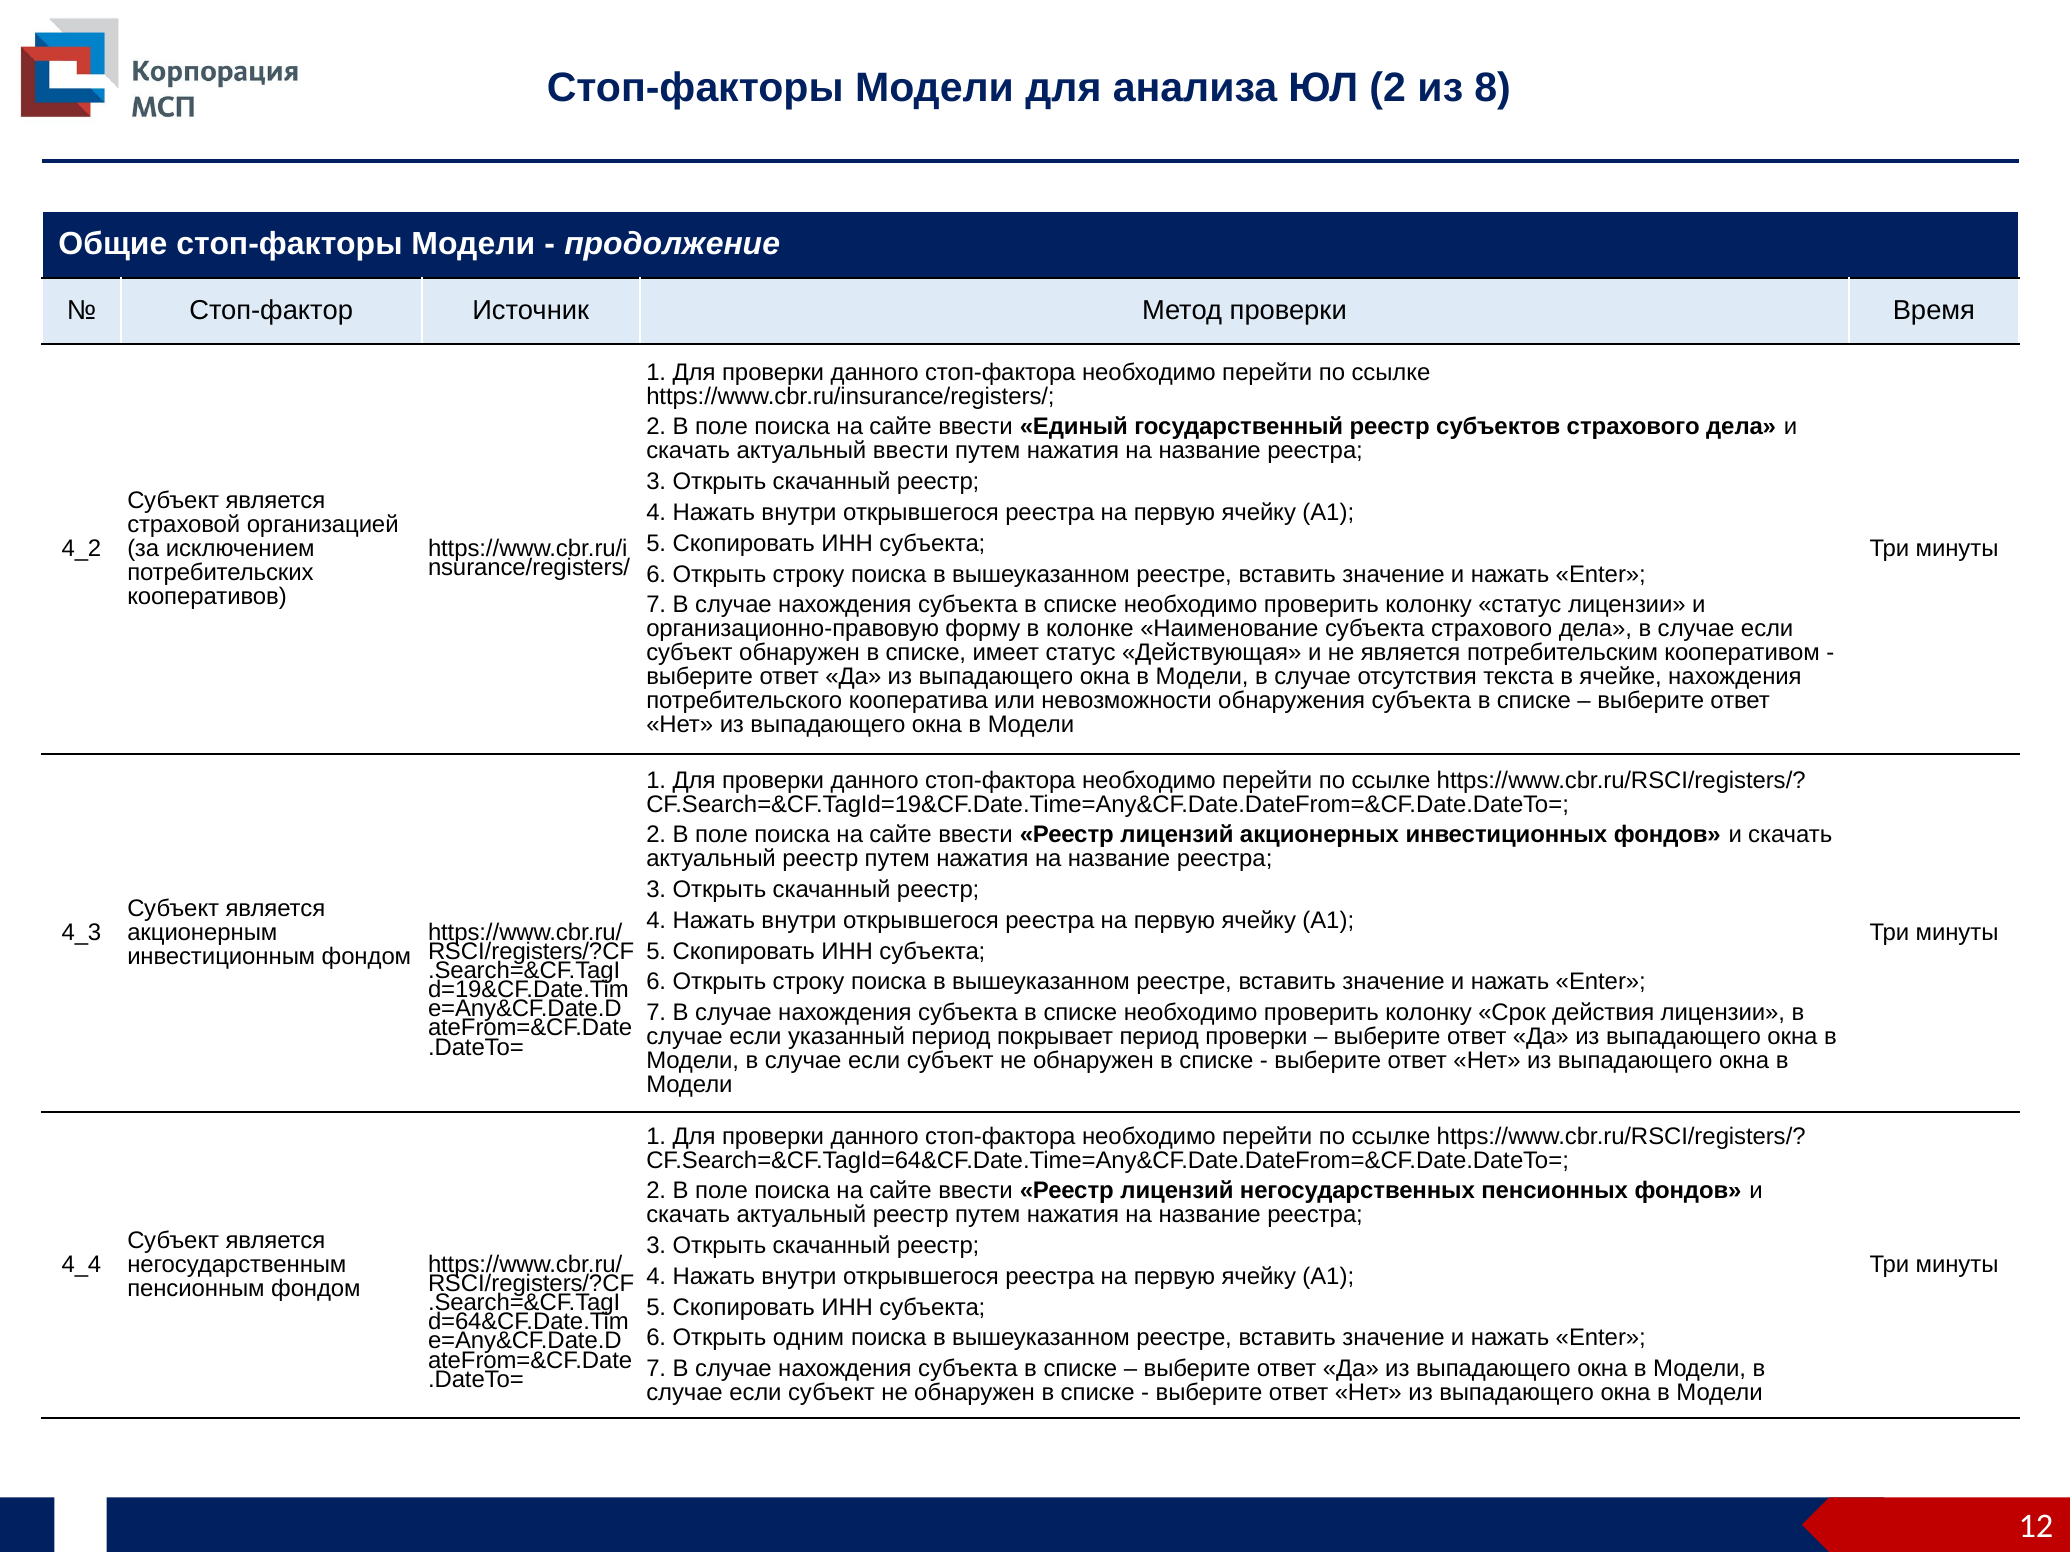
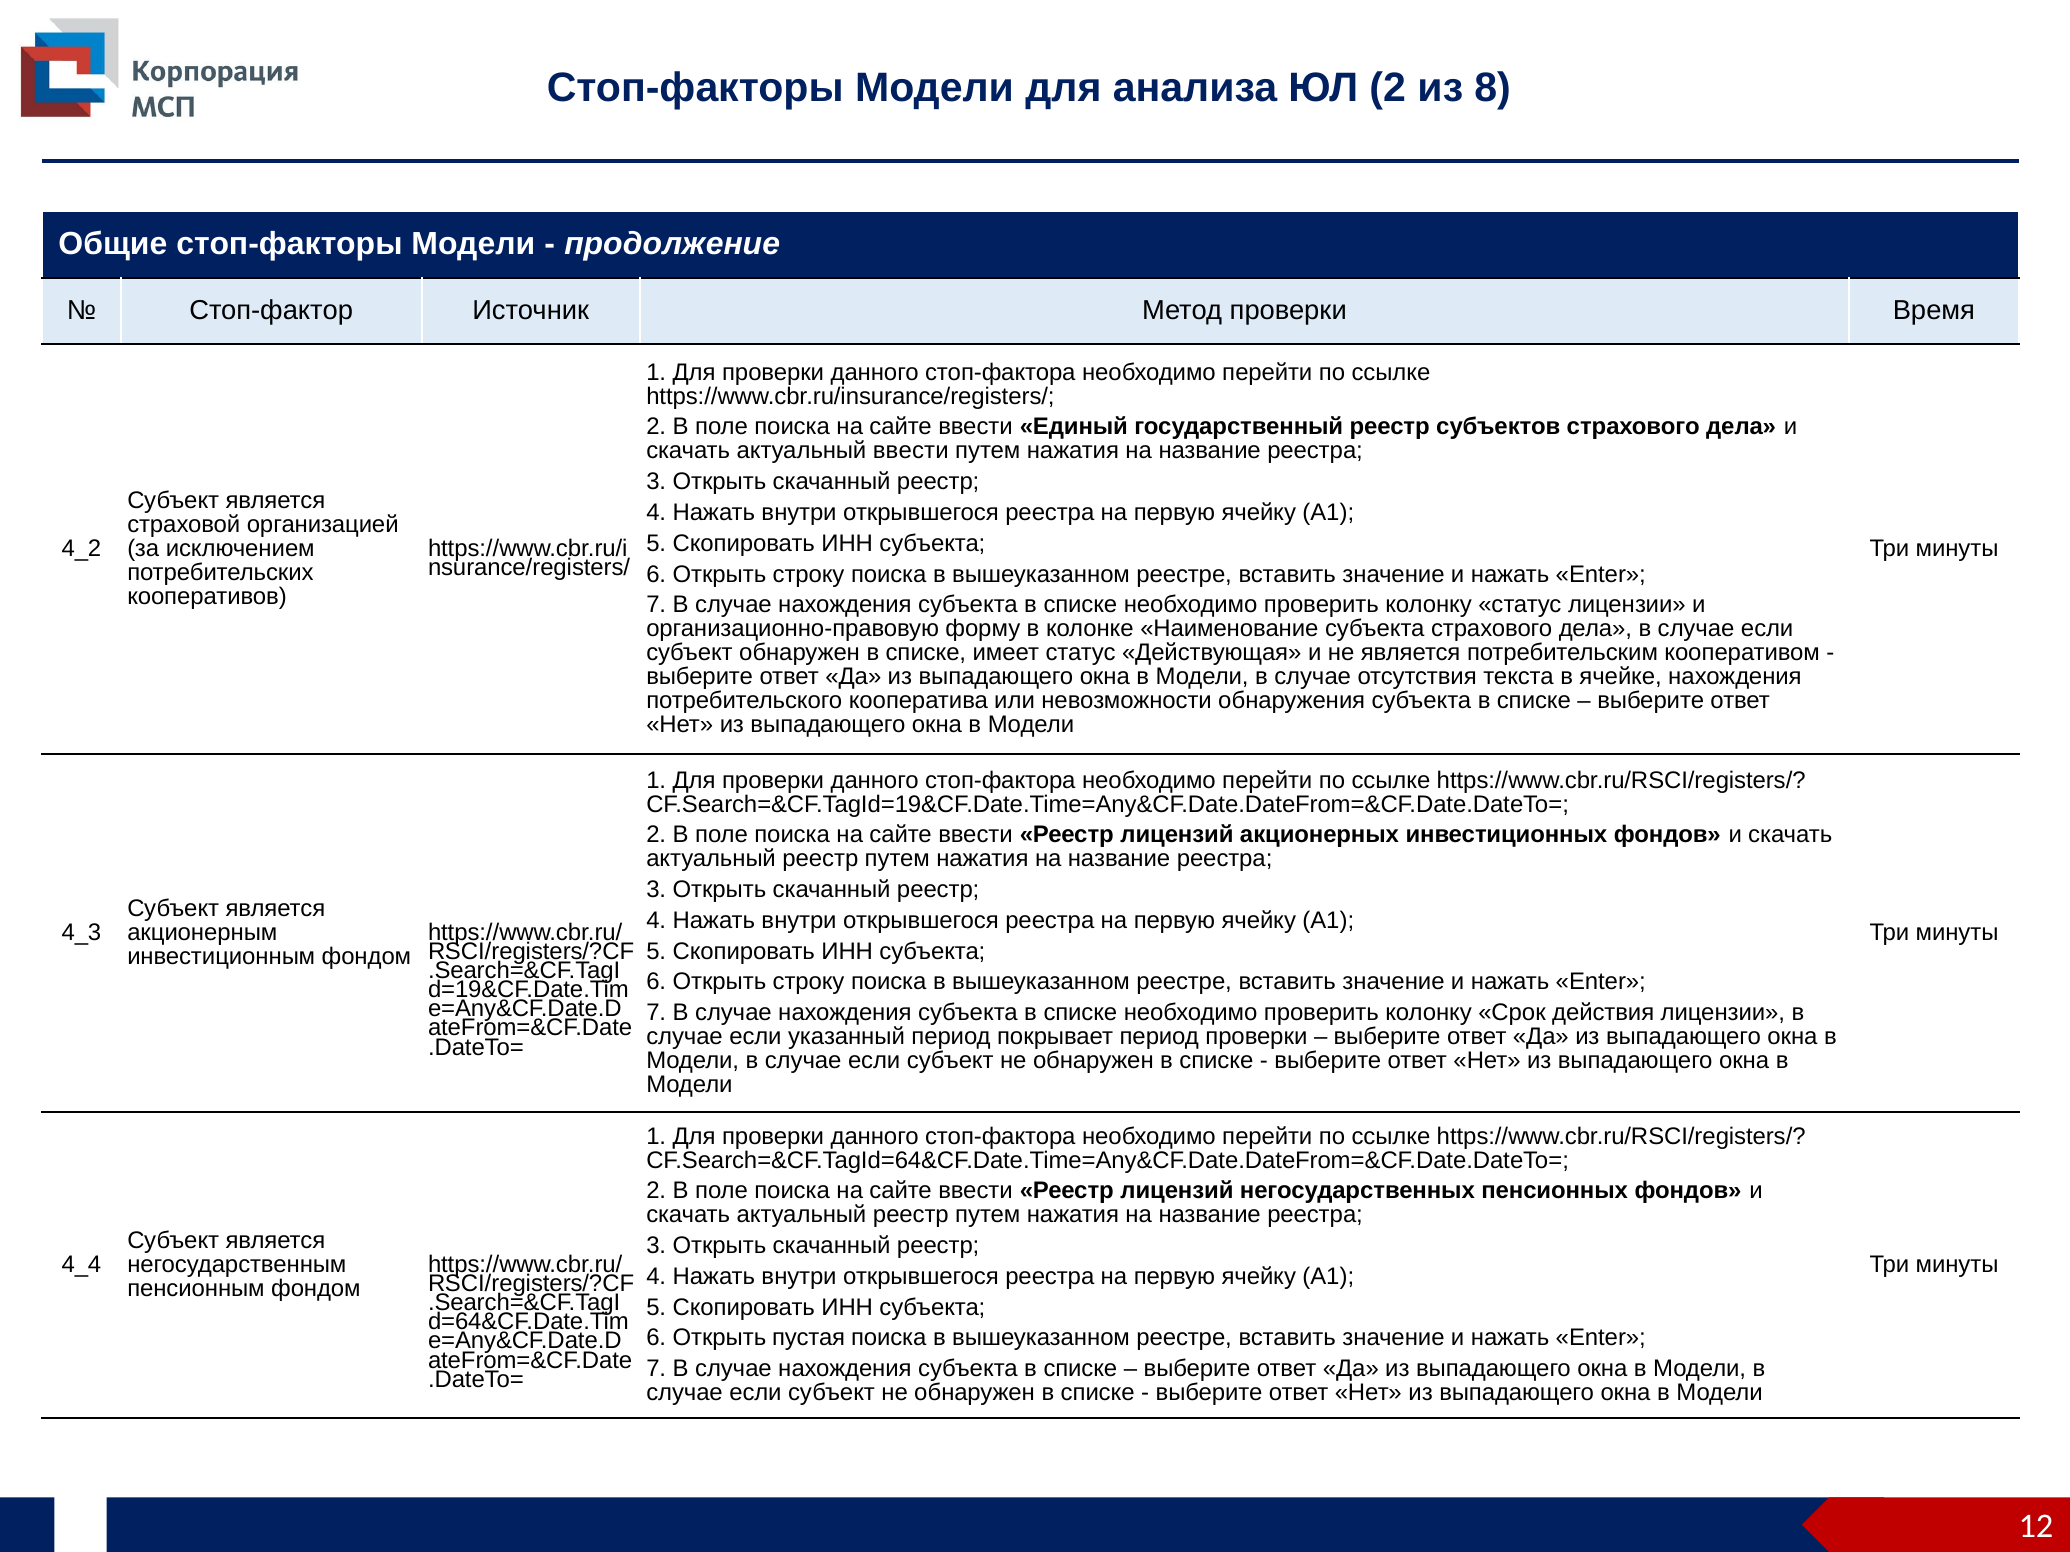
одним: одним -> пустая (809, 1339)
